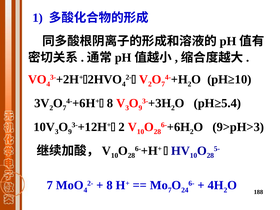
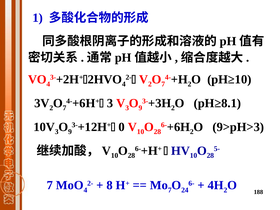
8: 8 -> 3 (110, 103)
pH≥5.4: pH≥5.4 -> pH≥8.1 (217, 103)
2: 2 -> 0 (122, 127)
